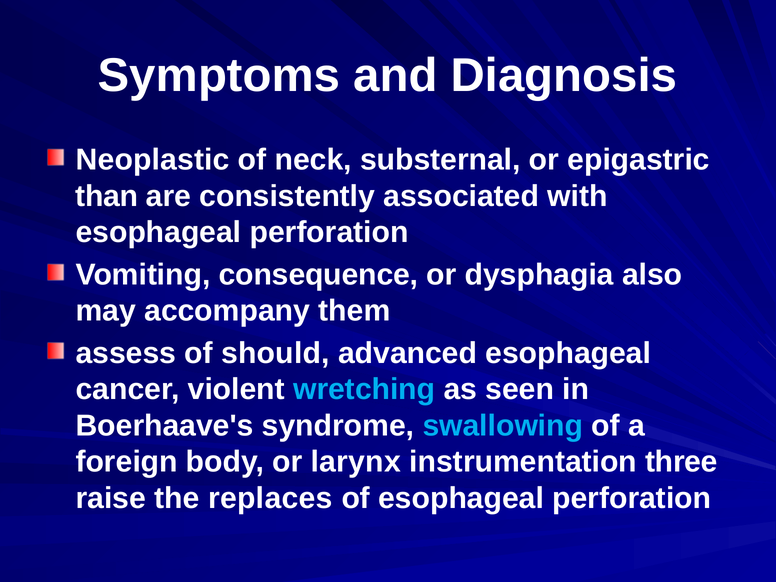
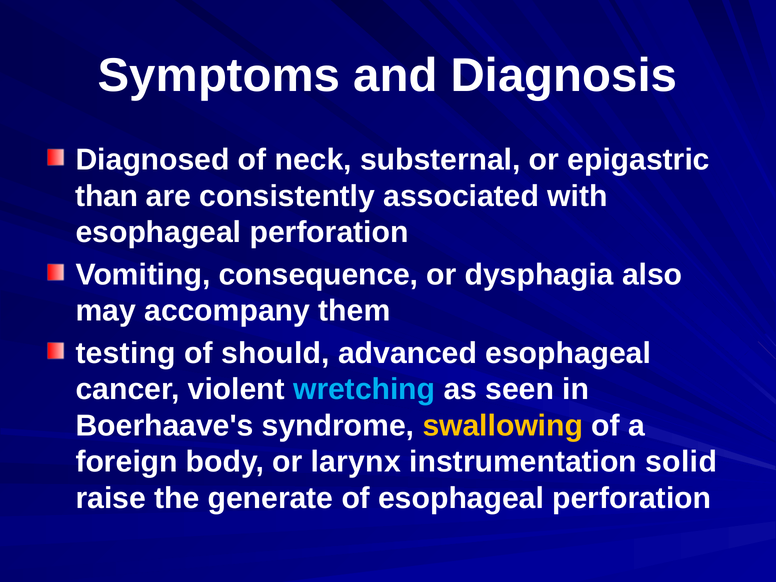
Neoplastic: Neoplastic -> Diagnosed (153, 160)
assess: assess -> testing (126, 353)
swallowing colour: light blue -> yellow (503, 426)
three: three -> solid (681, 462)
replaces: replaces -> generate (271, 498)
